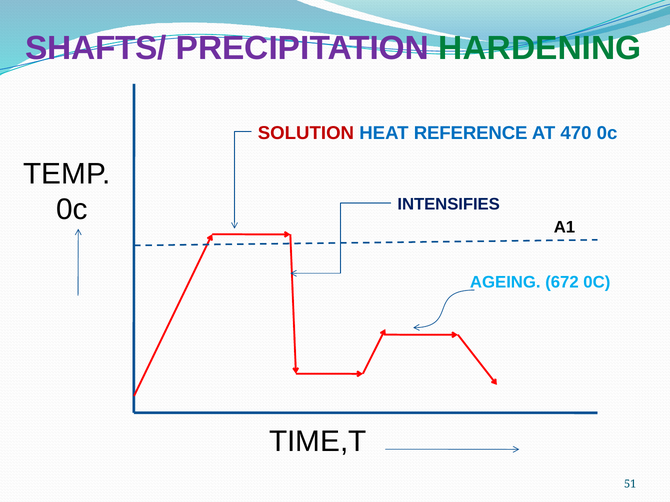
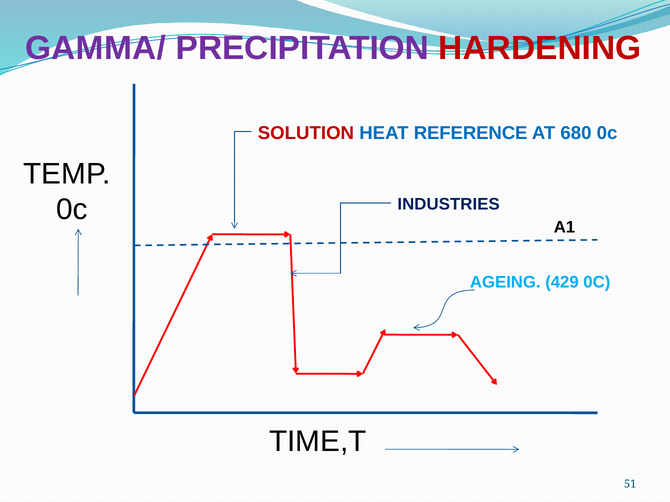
SHAFTS/: SHAFTS/ -> GAMMA/ (96, 48)
HARDENING colour: green -> red (540, 48)
470: 470 -> 680 (576, 133)
INTENSIFIES: INTENSIFIES -> INDUSTRIES (449, 204)
672: 672 -> 429 (562, 282)
